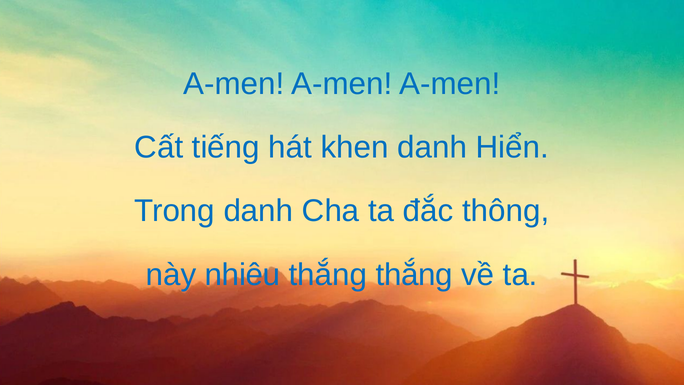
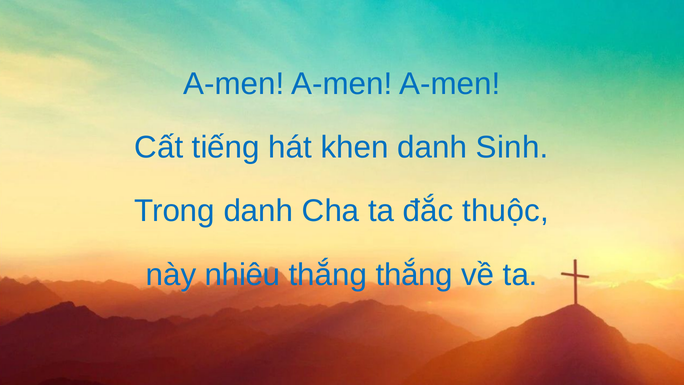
Hiển: Hiển -> Sinh (512, 147)
thông: thông -> thuộc (506, 211)
